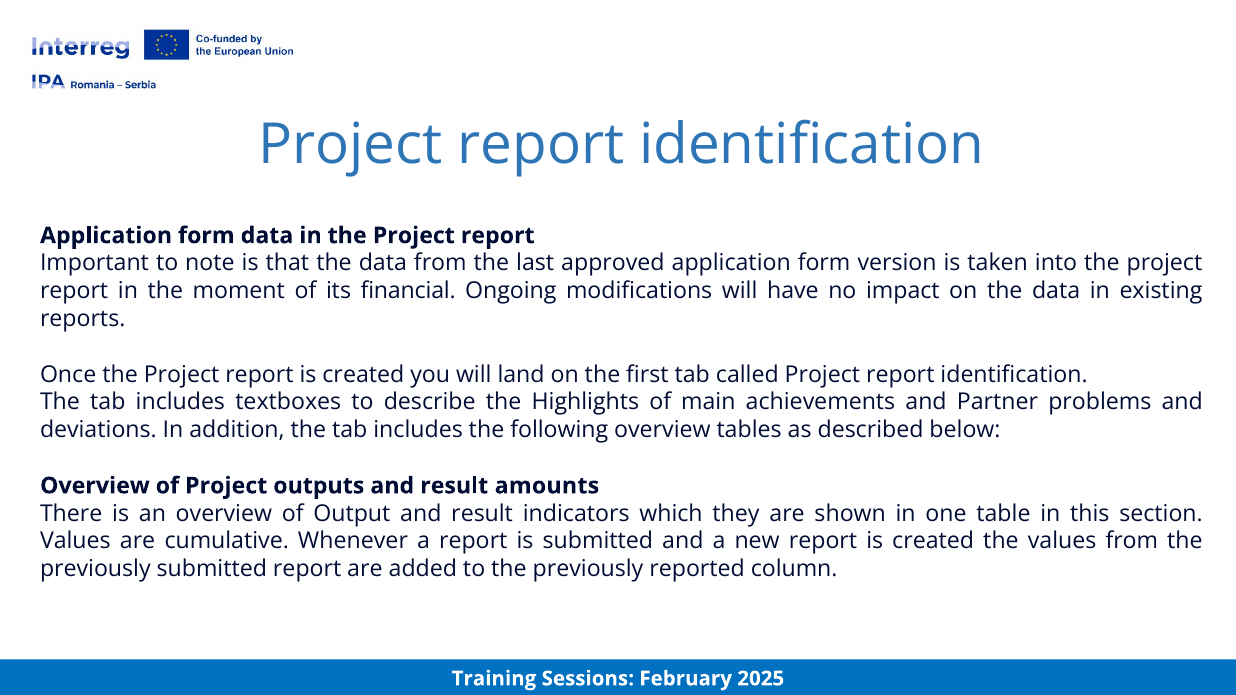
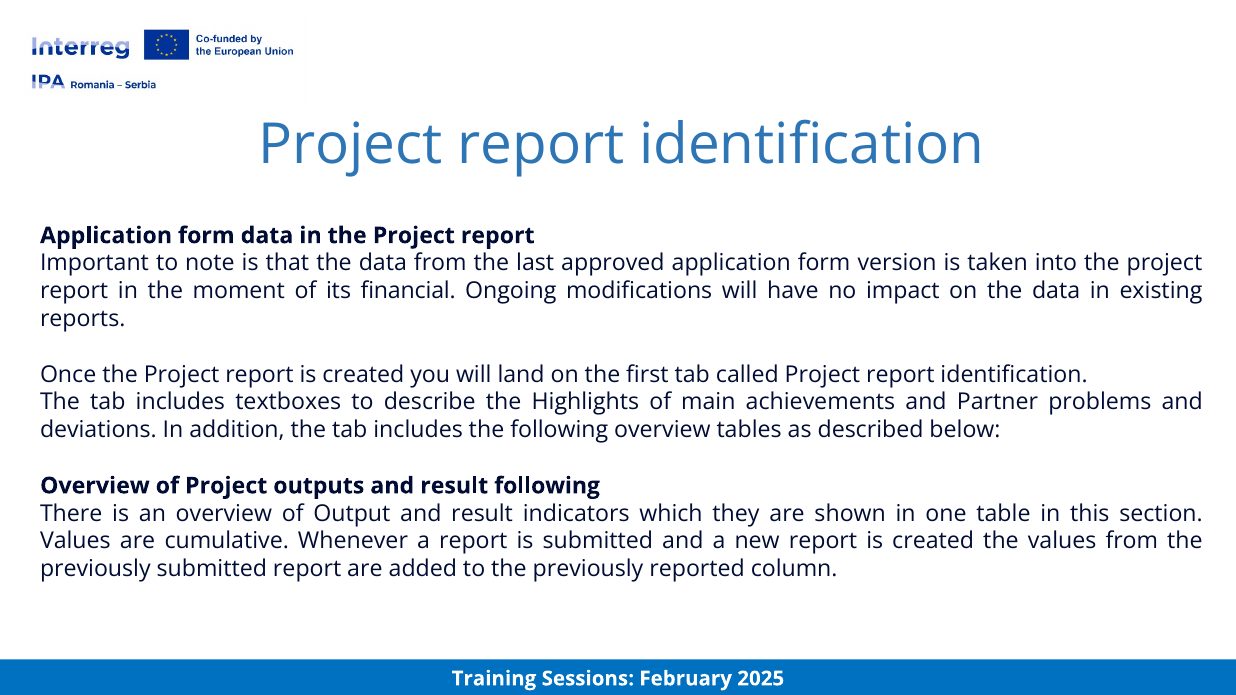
result amounts: amounts -> following (547, 486)
